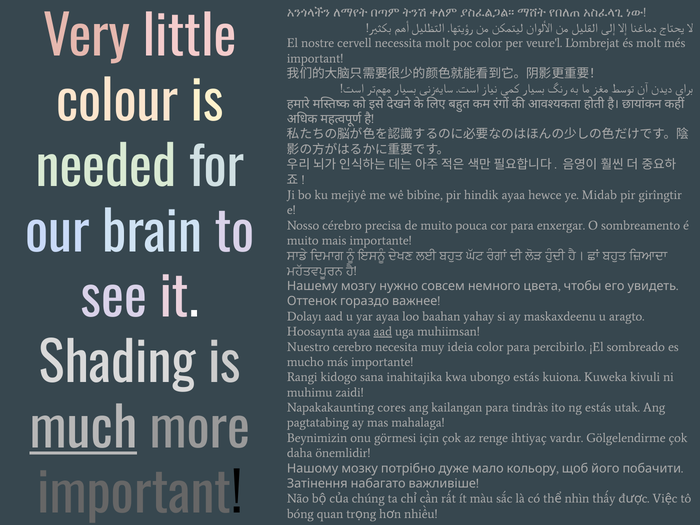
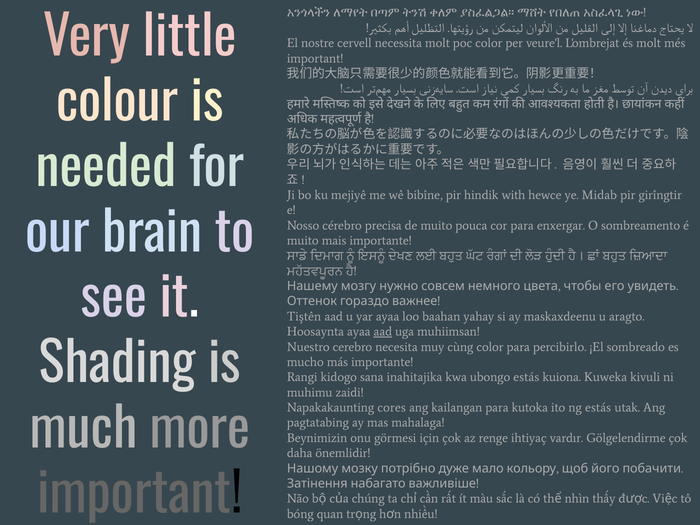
hindik ayaa: ayaa -> with (513, 195)
Dolayı: Dolayı -> Tiştên (304, 317)
ideia: ideia -> cùng (460, 347)
tindràs: tindràs -> kutoka (530, 408)
much underline: present -> none (83, 430)
